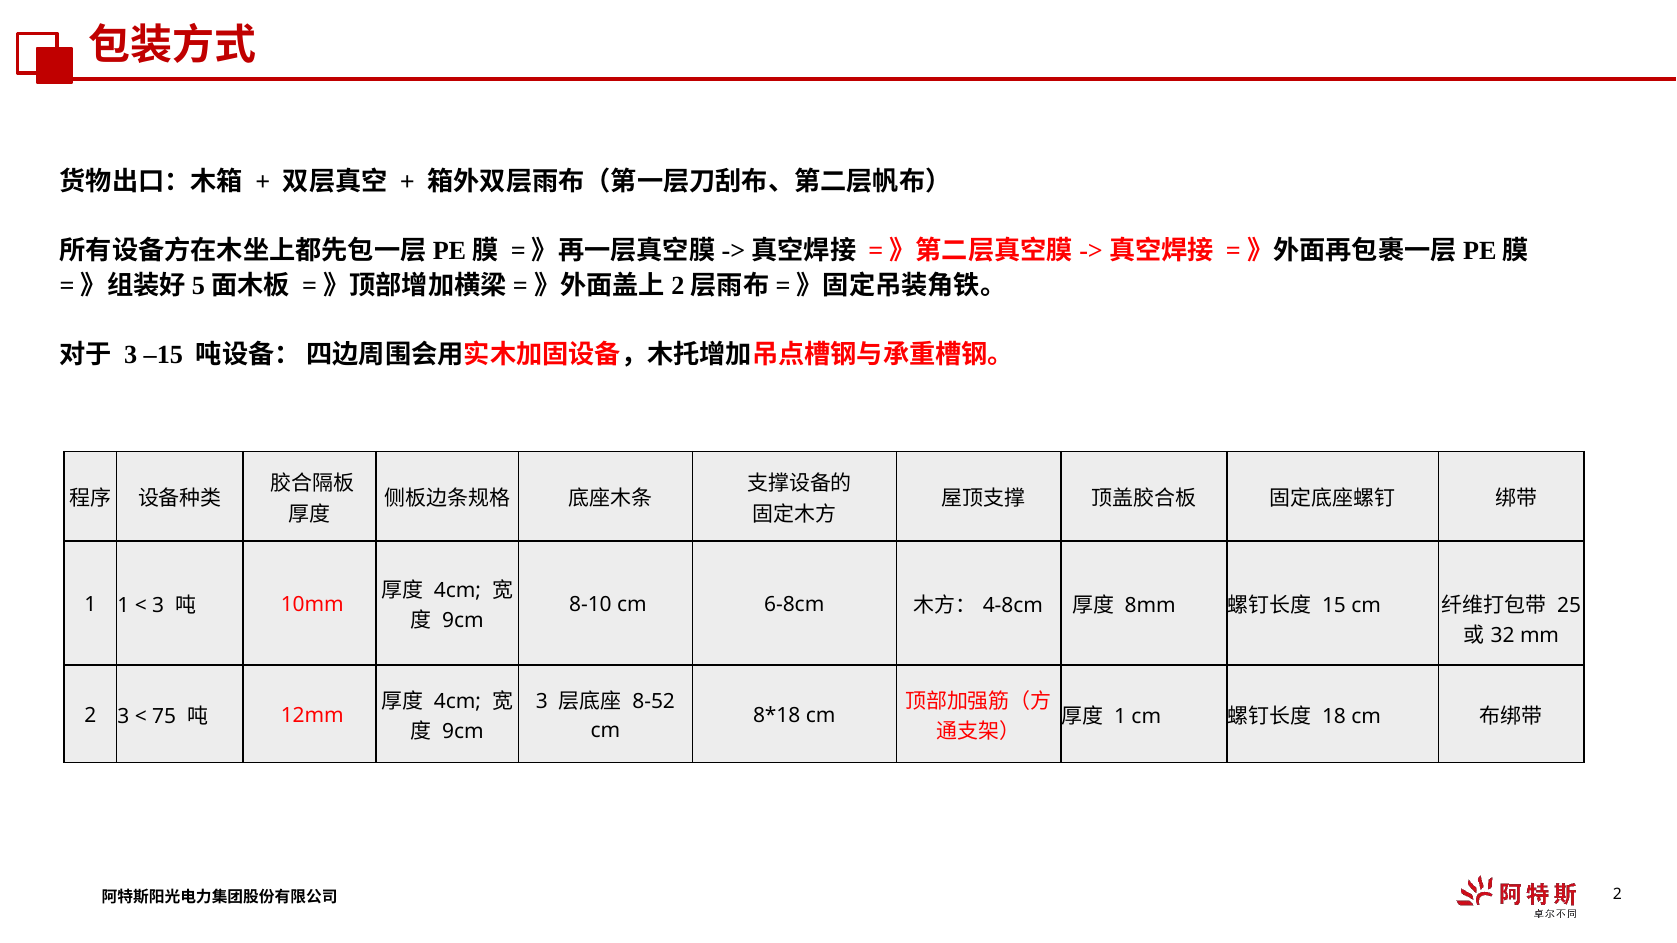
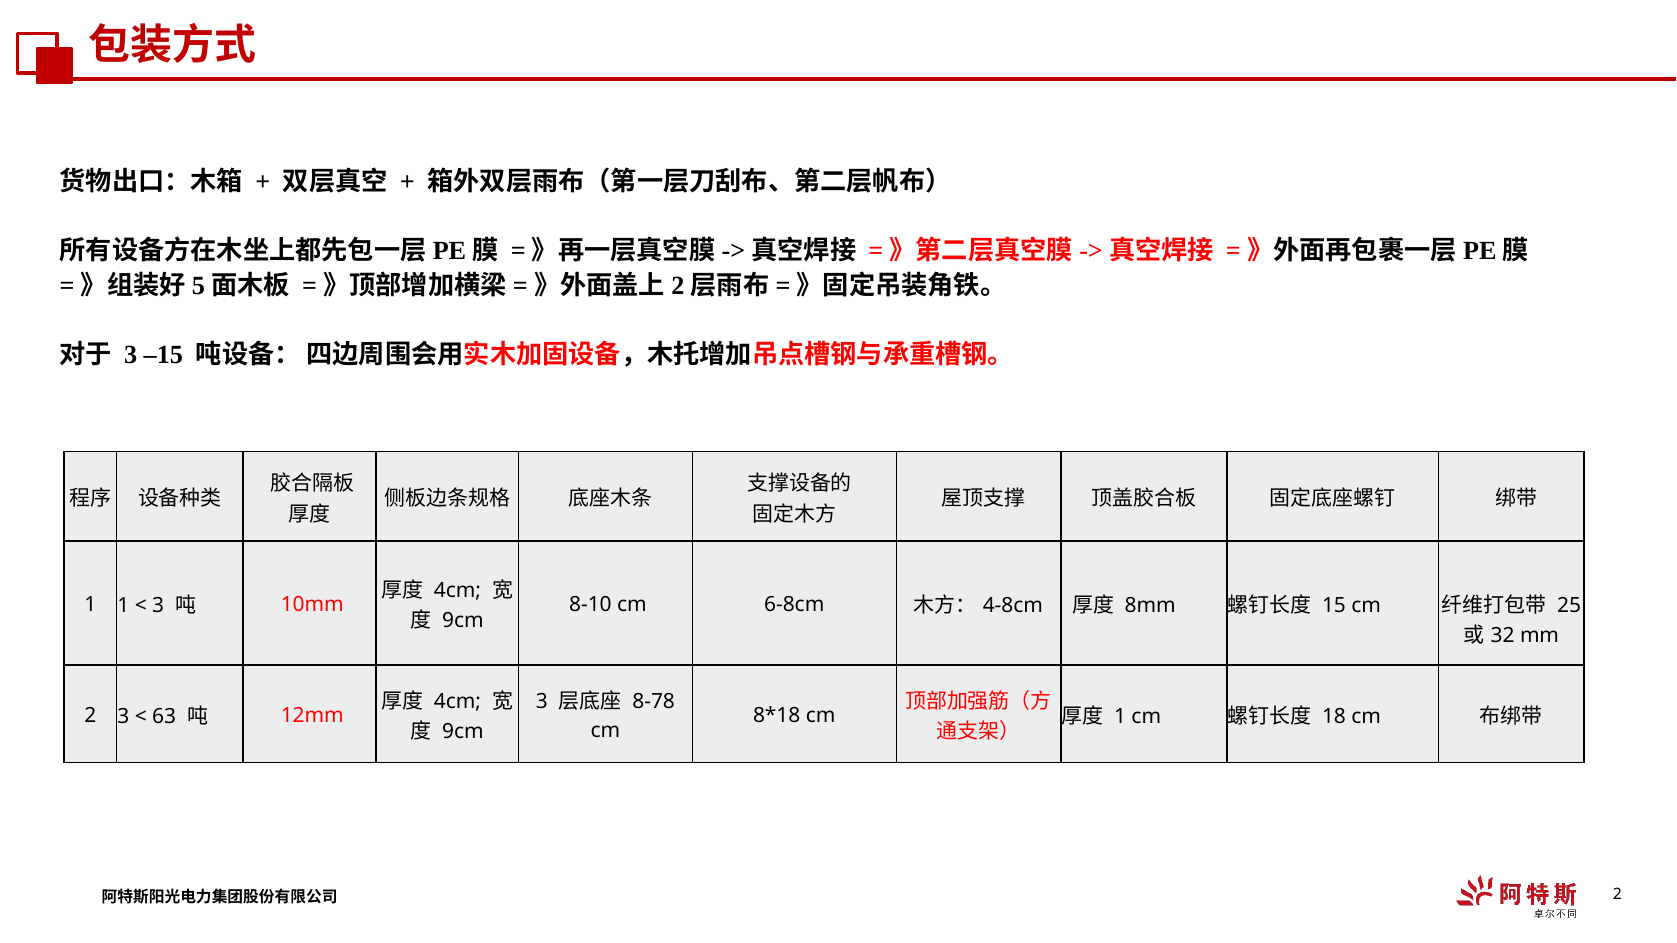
8-52: 8-52 -> 8-78 (654, 702)
75: 75 -> 63 (164, 717)
